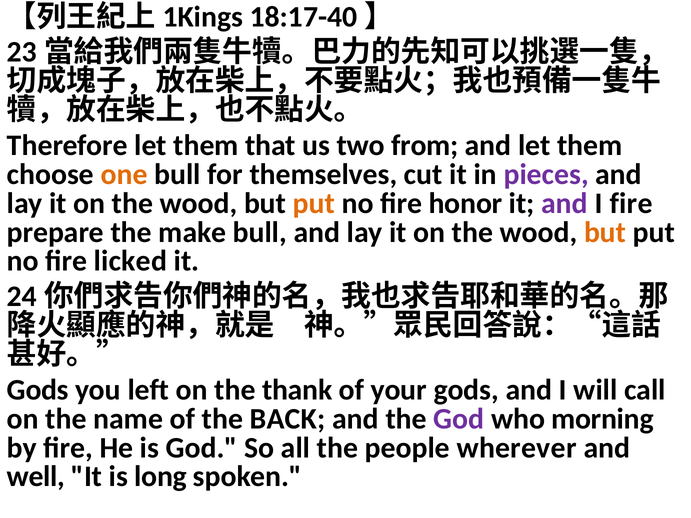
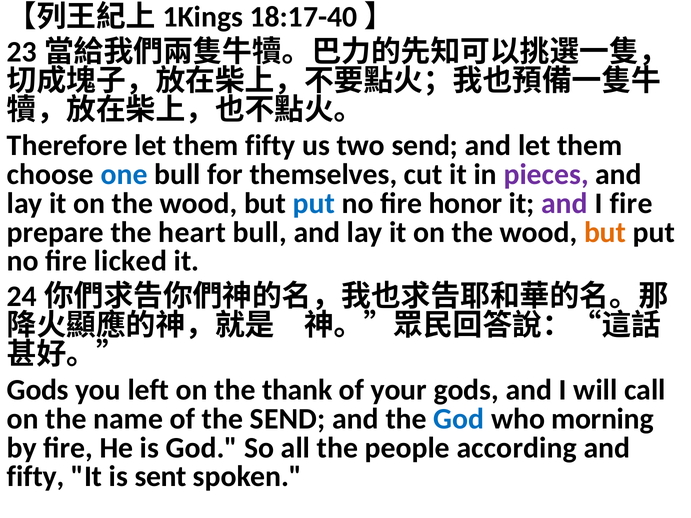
them that: that -> fifty (270, 146)
two from: from -> send (425, 146)
one colour: orange -> blue (124, 174)
put colour: orange -> blue (314, 203)
make: make -> heart (192, 232)
the BACK: BACK -> SEND (288, 419)
God colour: purple -> blue (459, 419)
wherever: wherever -> according (517, 448)
well: well -> fifty (36, 477)
long: long -> sent (161, 477)
